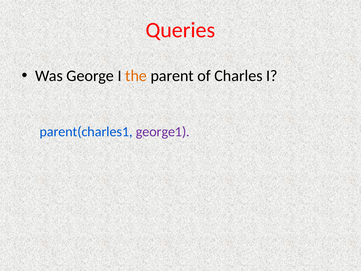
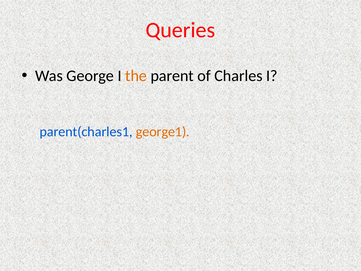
george1 colour: purple -> orange (163, 132)
